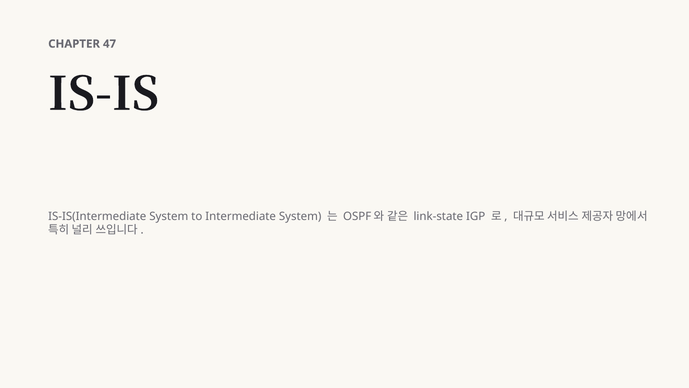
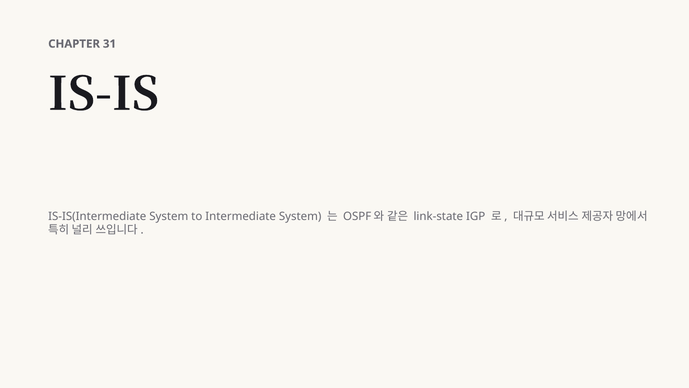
47: 47 -> 31 (110, 44)
